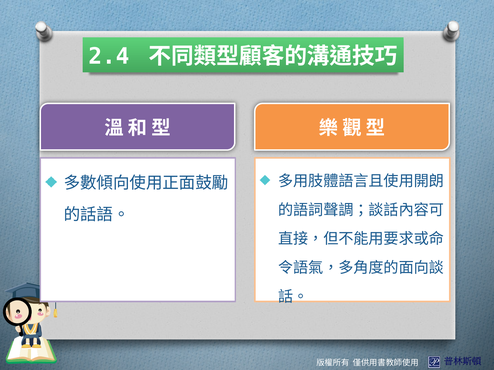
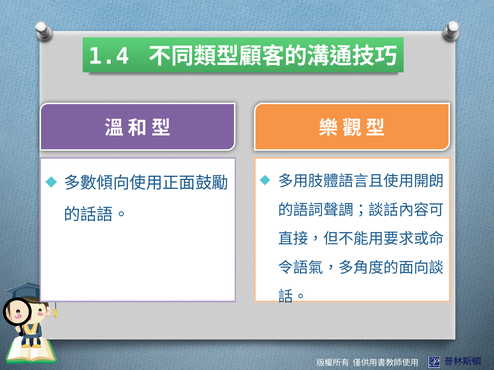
2.4: 2.4 -> 1.4 (109, 57)
